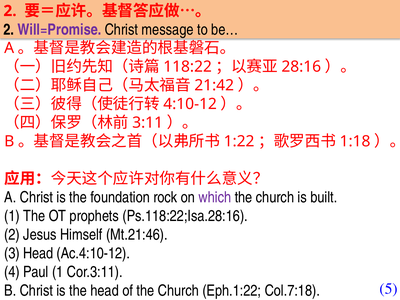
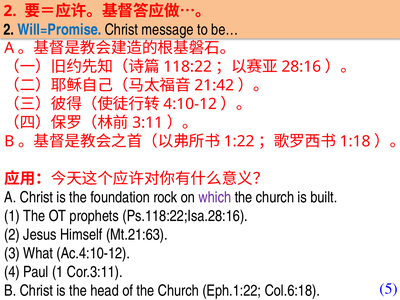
Will=Promise colour: purple -> blue (59, 30)
Mt.21:46: Mt.21:46 -> Mt.21:63 (137, 235)
3 Head: Head -> What (38, 253)
Col.7:18: Col.7:18 -> Col.6:18 (292, 291)
